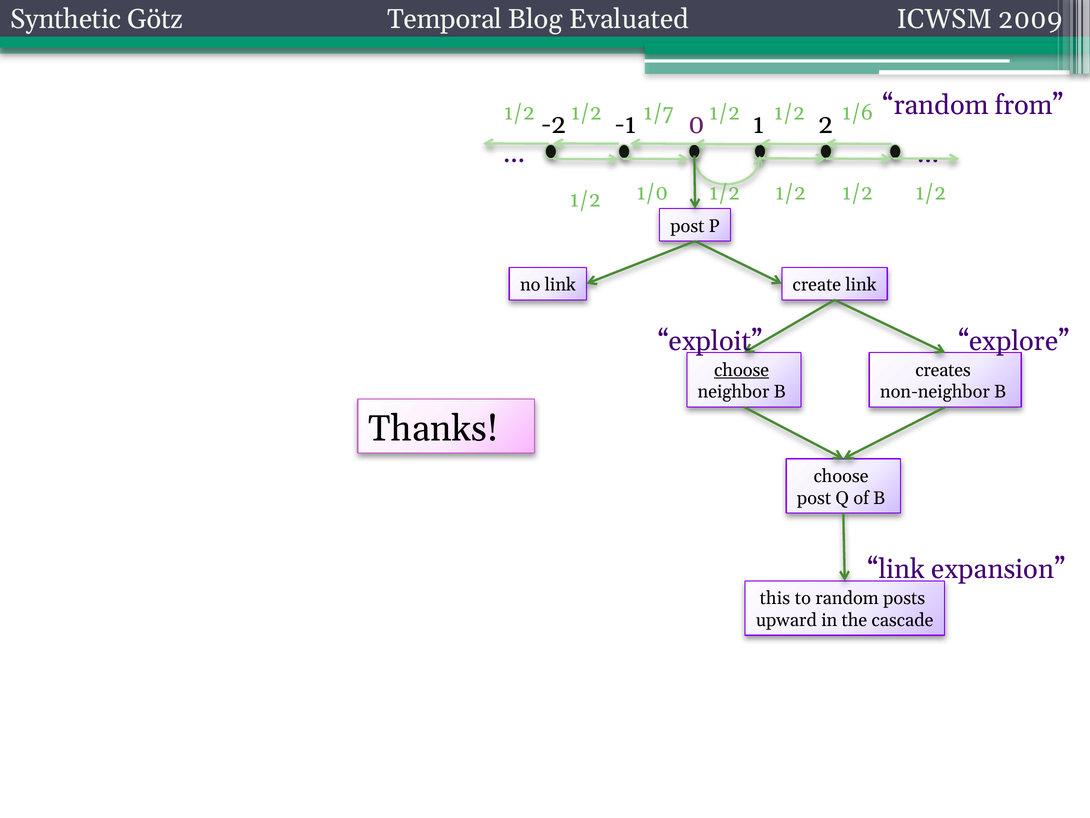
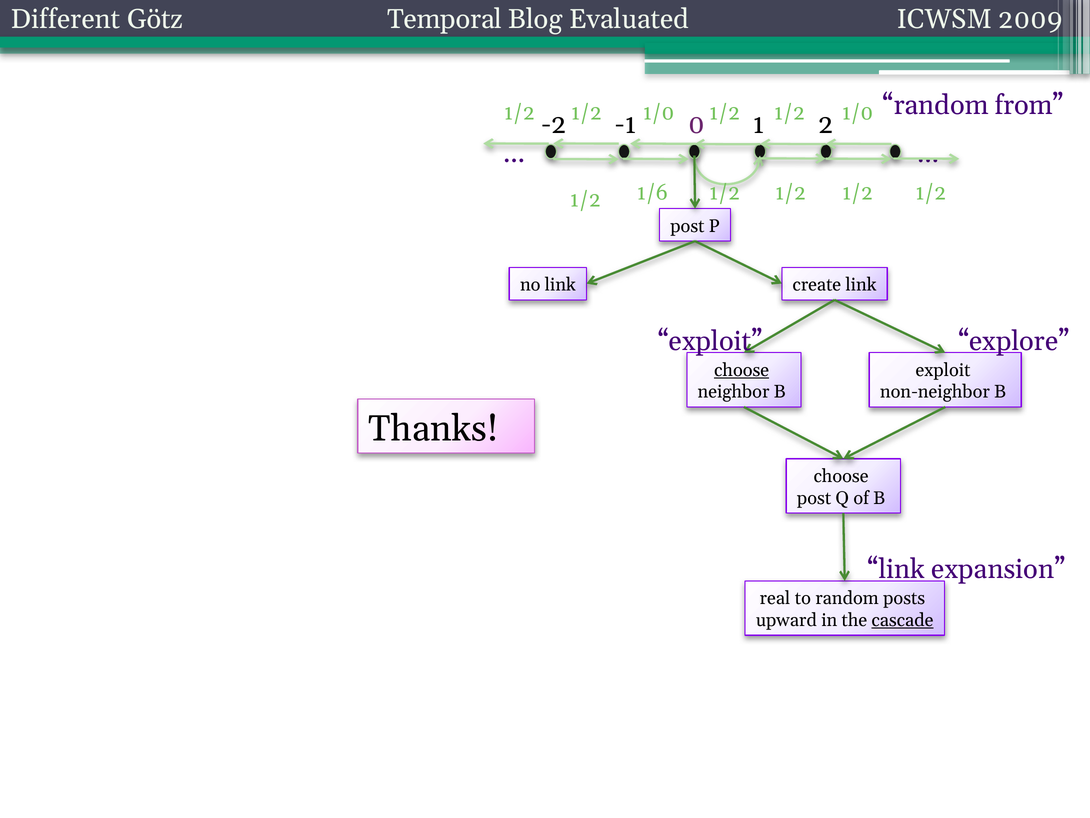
Synthetic: Synthetic -> Different (66, 19)
1/7: 1/7 -> 1/0 (659, 113)
1/2 1/2 1/6: 1/6 -> 1/0 (858, 113)
1/0: 1/0 -> 1/6 (652, 193)
creates: creates -> exploit (943, 370)
this: this -> real (775, 598)
cascade underline: none -> present (903, 620)
